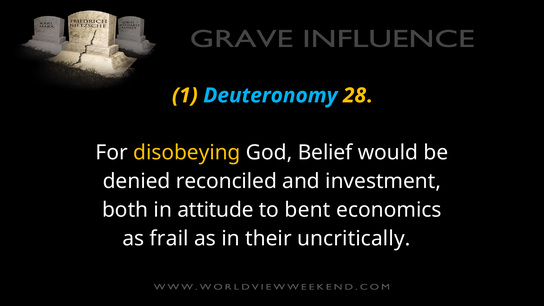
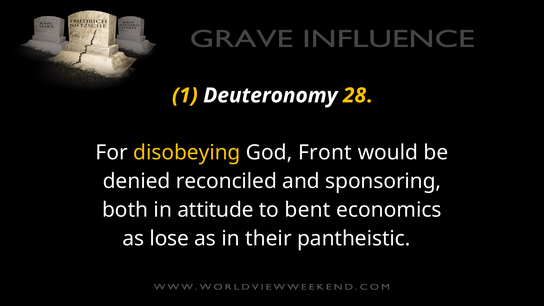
Deuteronomy colour: light blue -> white (270, 95)
Belief: Belief -> Front (325, 153)
investment: investment -> sponsoring (383, 181)
frail: frail -> lose (169, 238)
uncritically: uncritically -> pantheistic (354, 238)
